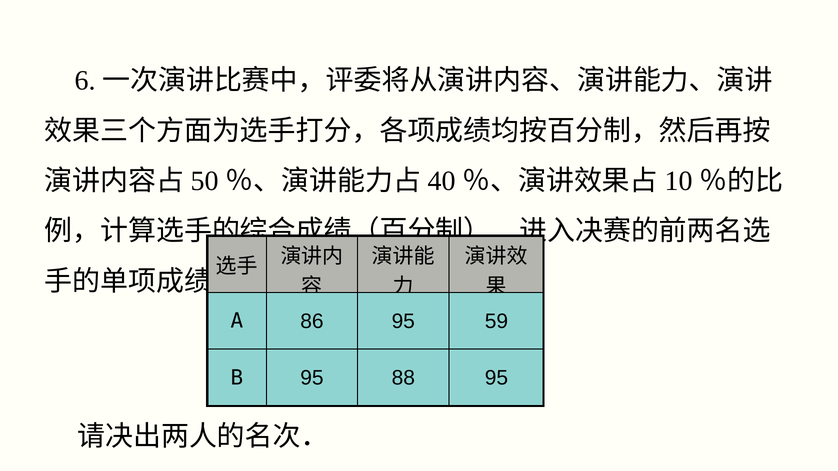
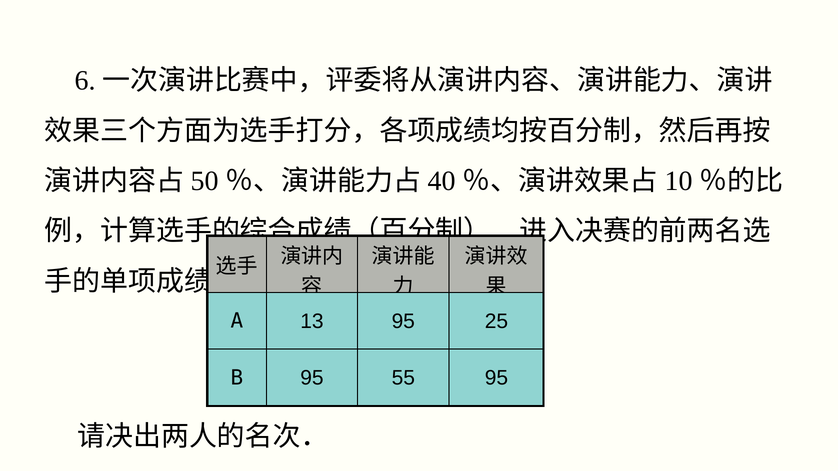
86: 86 -> 13 (312, 321)
59: 59 -> 25 (496, 321)
88: 88 -> 55 (403, 378)
